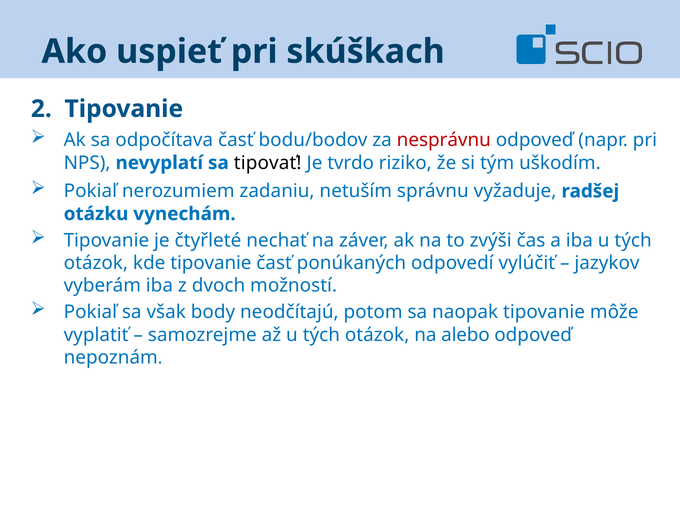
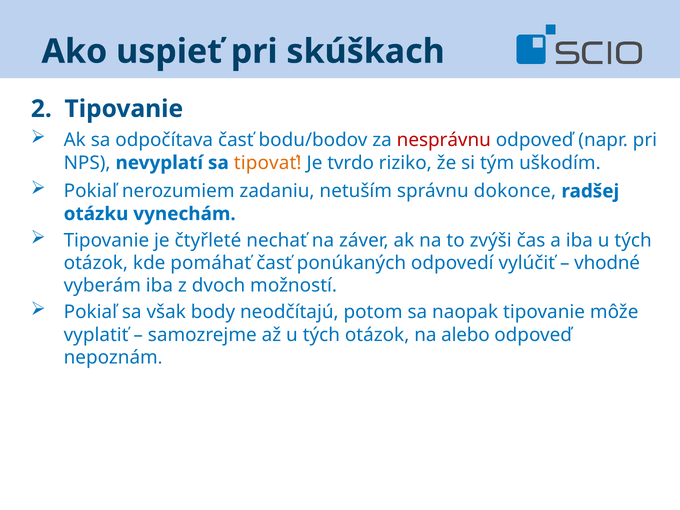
tipovať colour: black -> orange (268, 163)
vyžaduje: vyžaduje -> dokonce (515, 191)
kde tipovanie: tipovanie -> pomáhať (211, 263)
jazykov: jazykov -> vhodné (607, 263)
